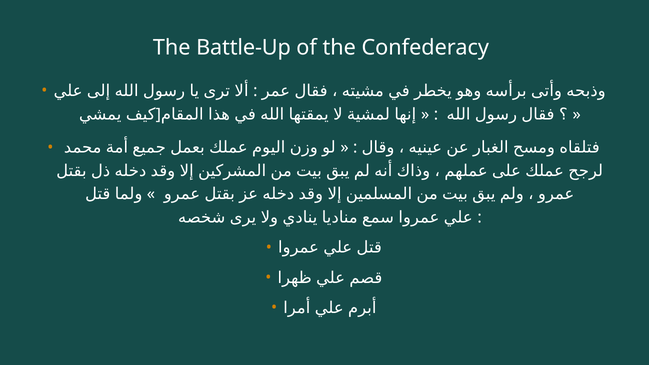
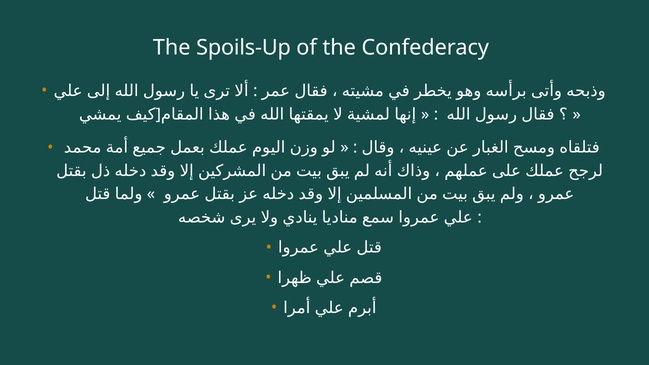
Battle-Up: Battle-Up -> Spoils-Up (244, 47)
